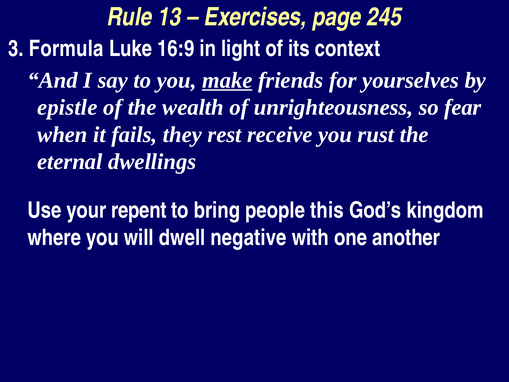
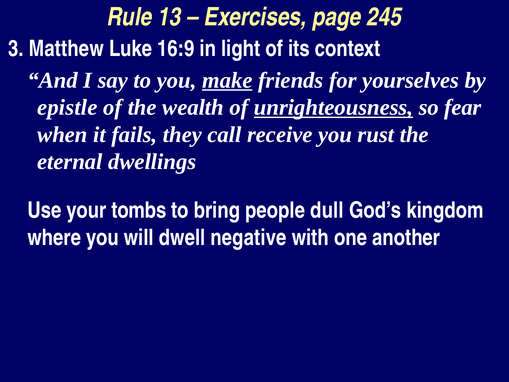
Formula: Formula -> Matthew (66, 49)
unrighteousness underline: none -> present (334, 107)
rest: rest -> call (224, 135)
repent: repent -> tombs (139, 210)
this: this -> dull (327, 210)
